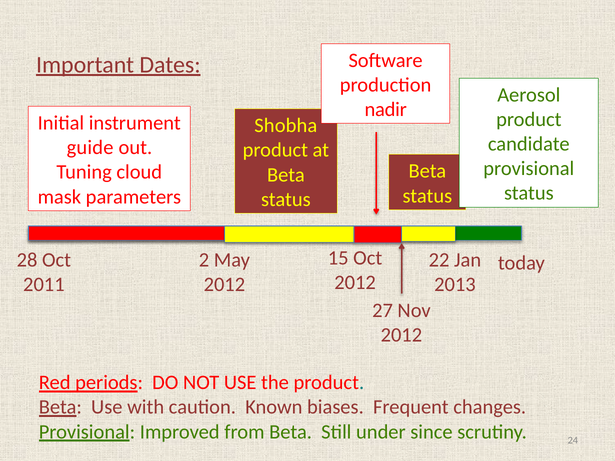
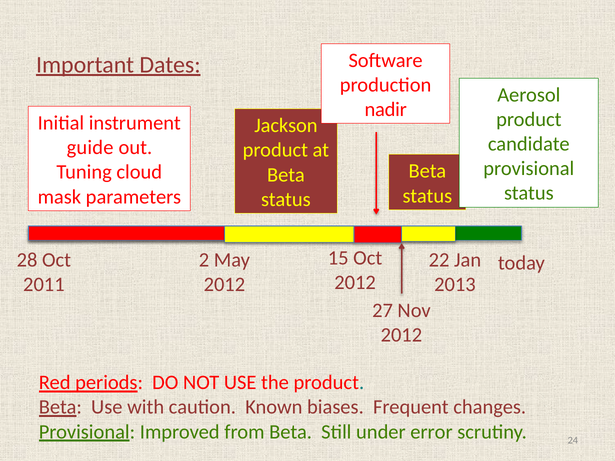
Shobha: Shobha -> Jackson (286, 126)
since: since -> error (431, 432)
